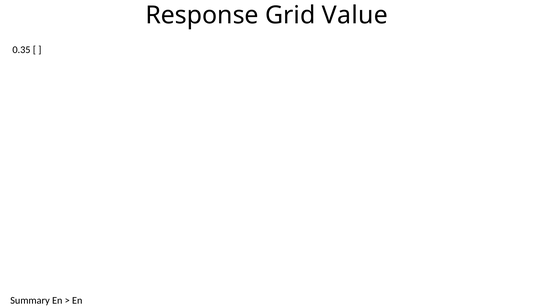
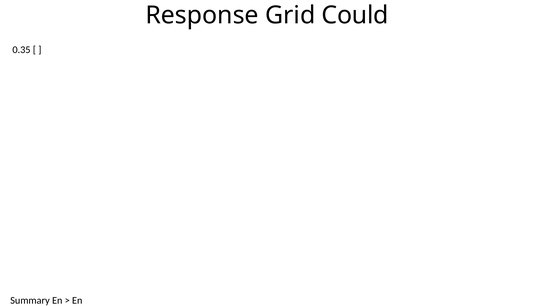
Value: Value -> Could (355, 15)
